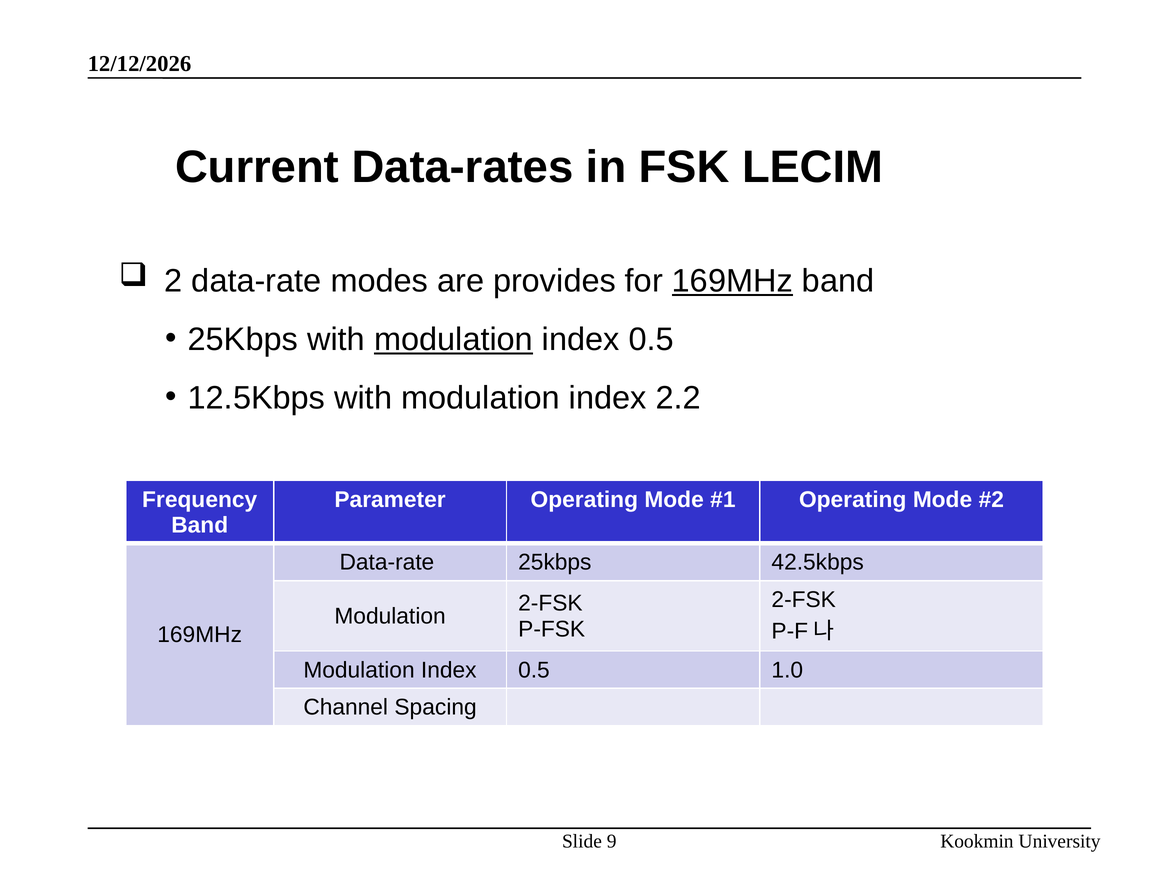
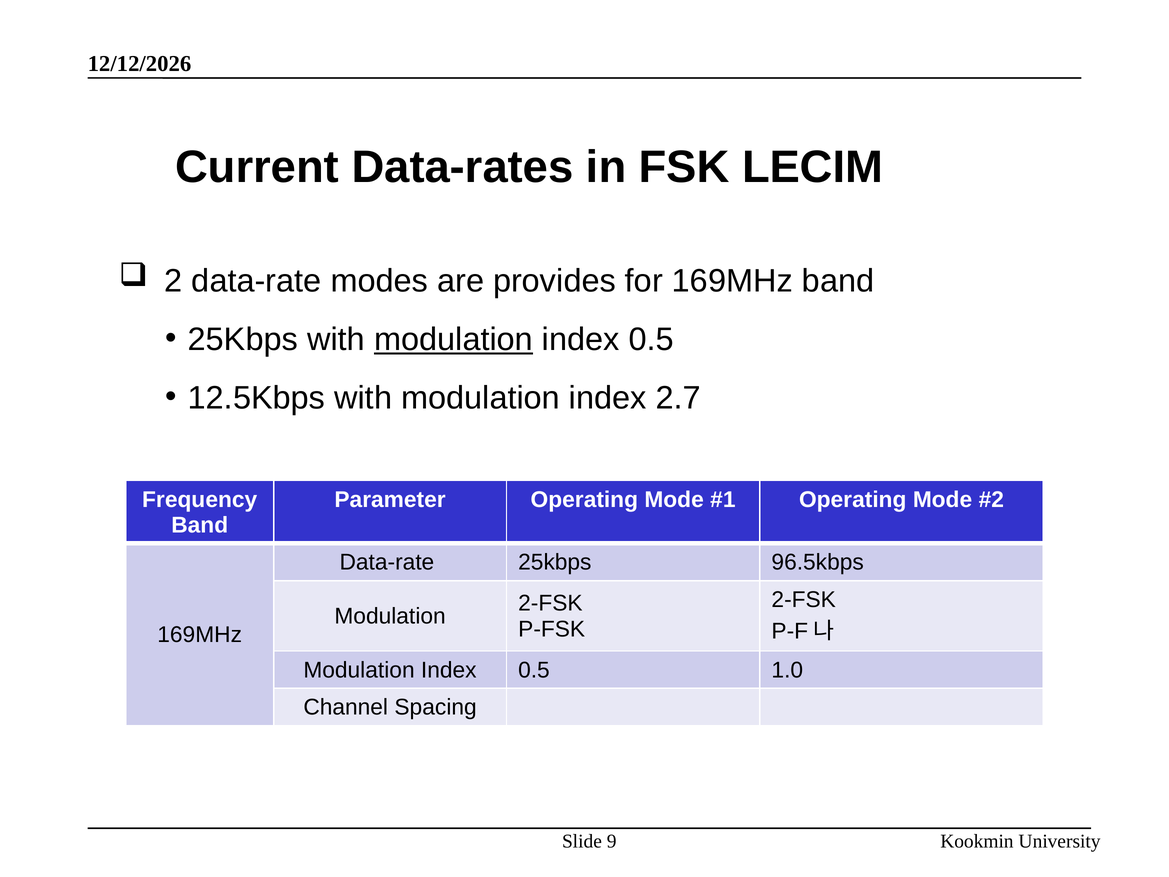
169MHz underline: present -> none (732, 281)
2.2: 2.2 -> 2.7 (678, 398)
42.5kbps: 42.5kbps -> 96.5kbps (818, 562)
